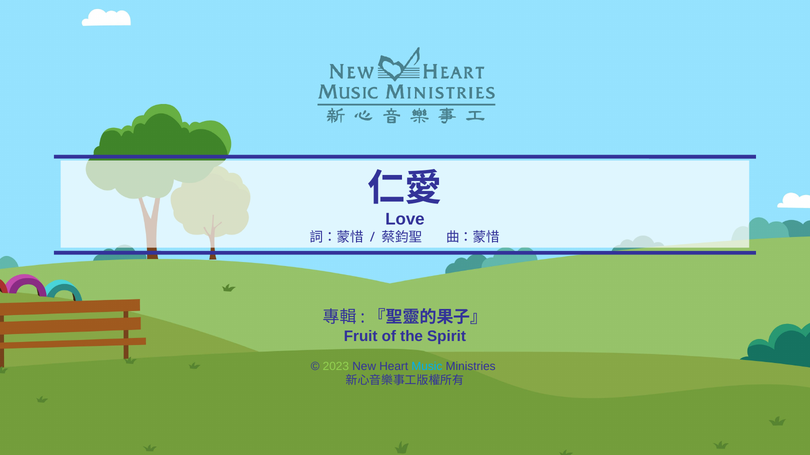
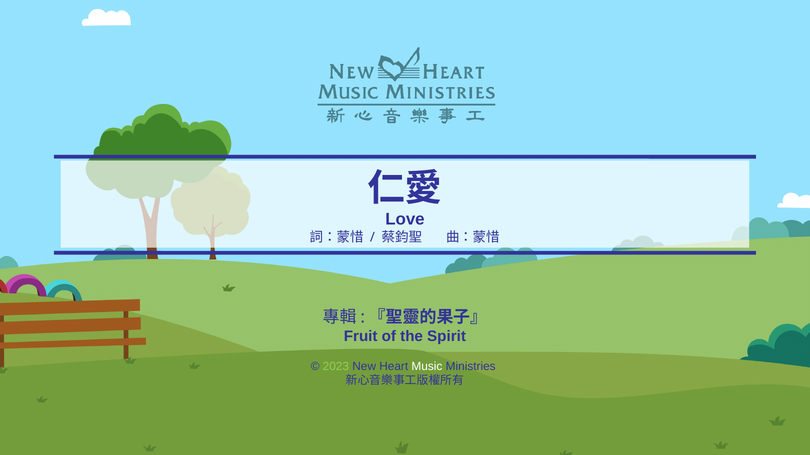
Music colour: light blue -> white (427, 367)
